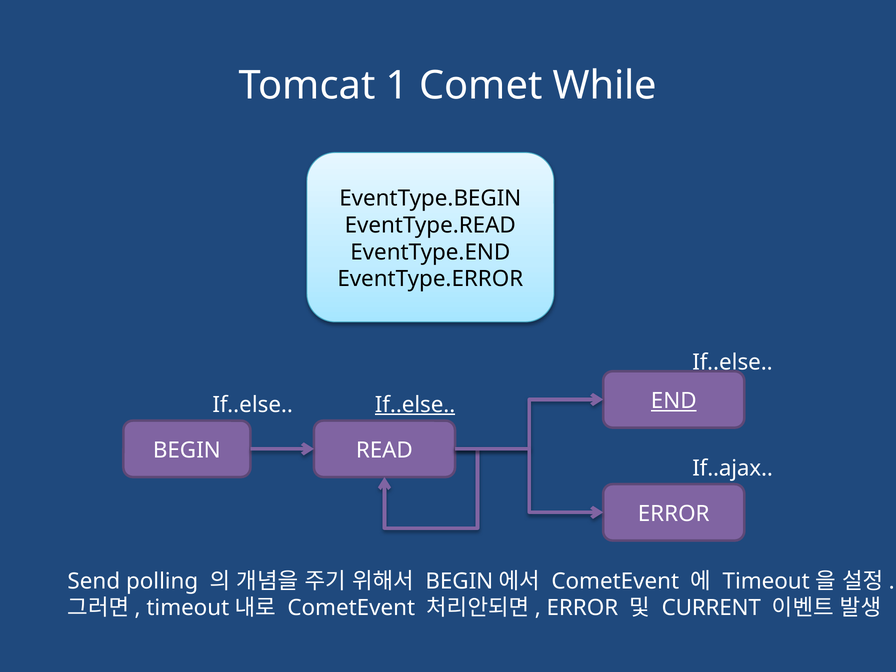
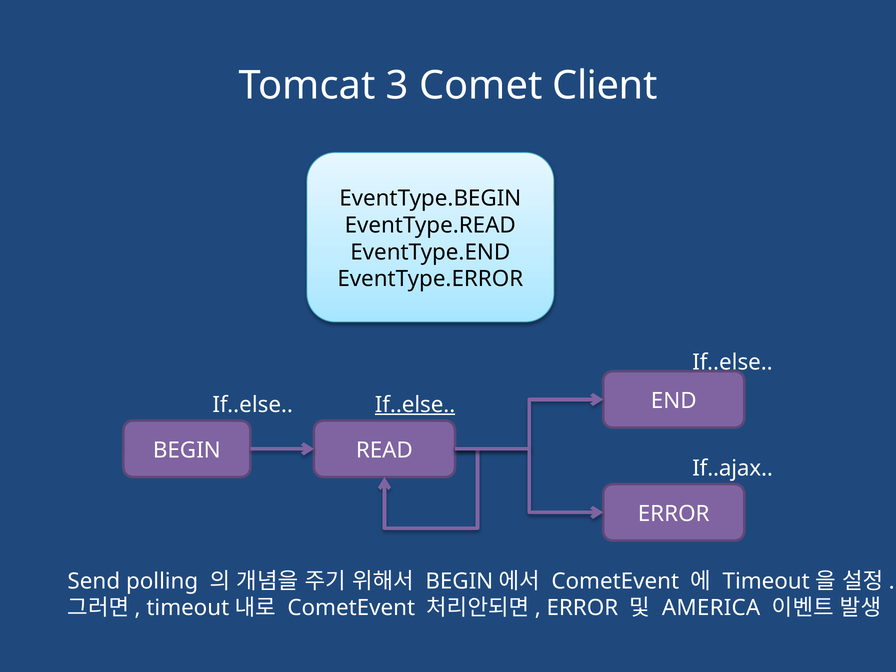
1: 1 -> 3 (397, 86)
While: While -> Client (605, 86)
END underline: present -> none (674, 401)
CURRENT: CURRENT -> AMERICA (711, 608)
